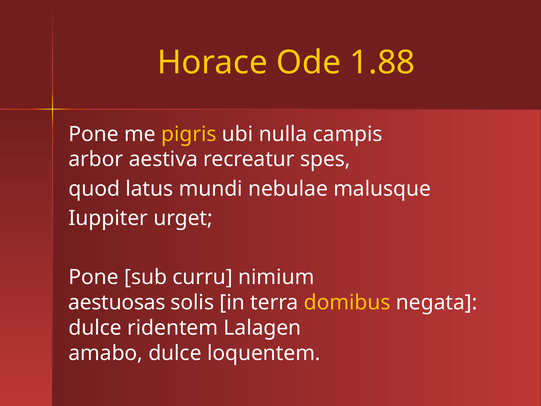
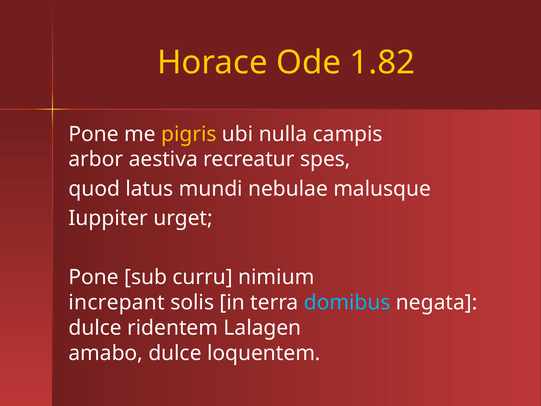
1.88: 1.88 -> 1.82 (382, 63)
aestuosas: aestuosas -> increpant (117, 302)
domibus colour: yellow -> light blue (347, 302)
